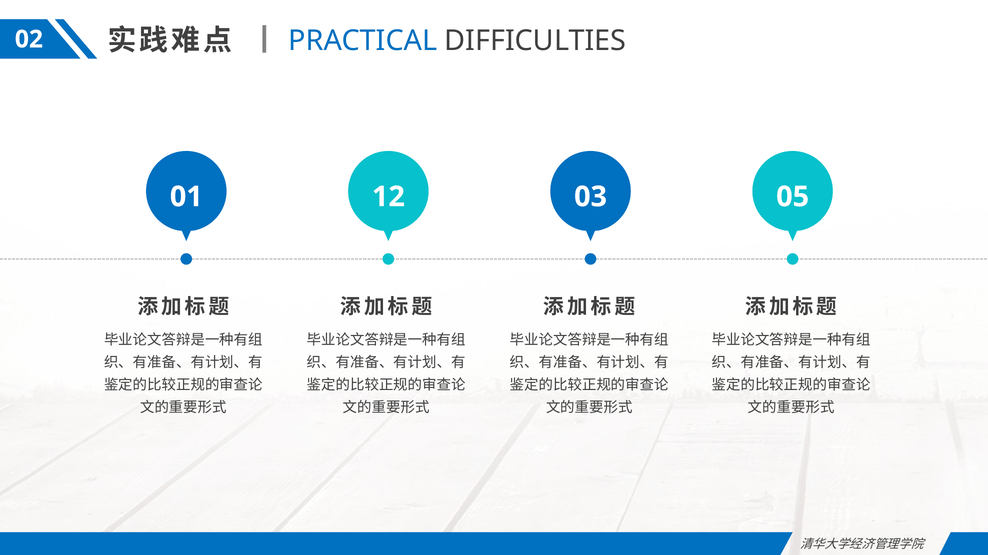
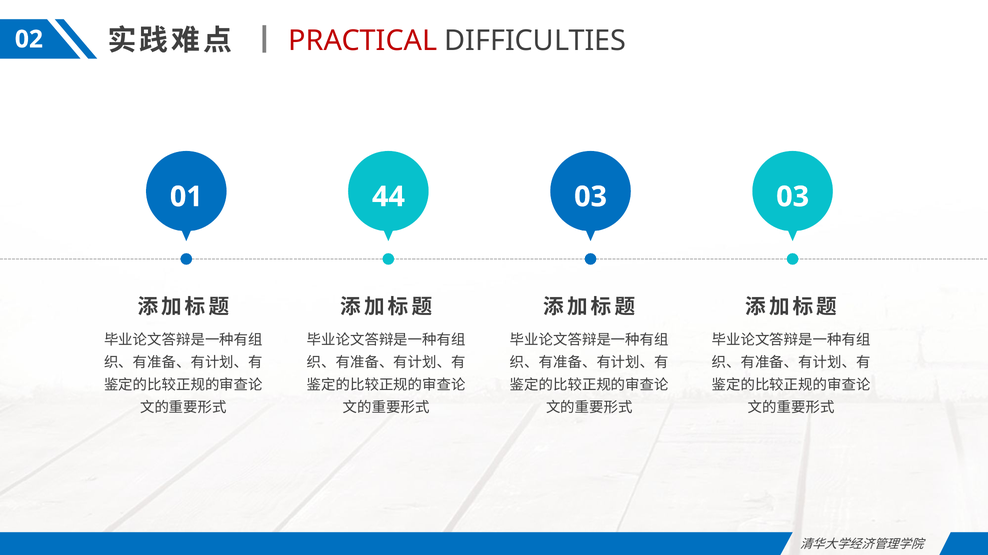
PRACTICAL colour: blue -> red (363, 41)
12: 12 -> 44 (388, 197)
03 05: 05 -> 03 (793, 197)
